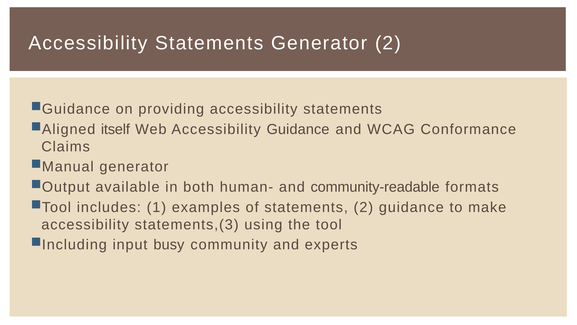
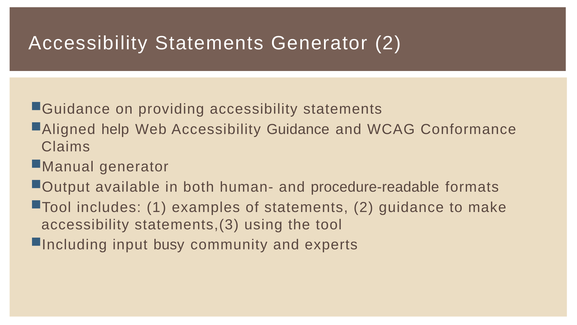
itself: itself -> help (115, 129)
community-readable: community-readable -> procedure-readable (375, 187)
